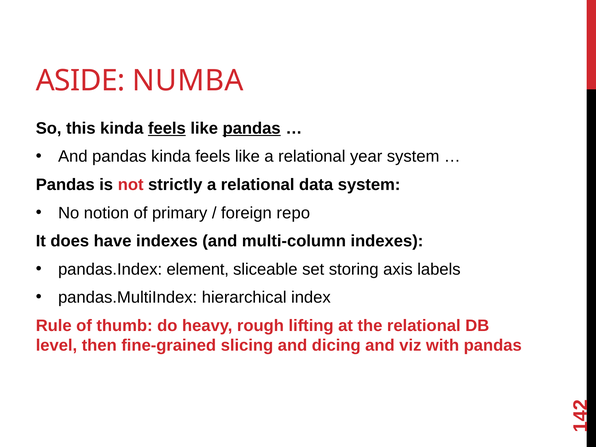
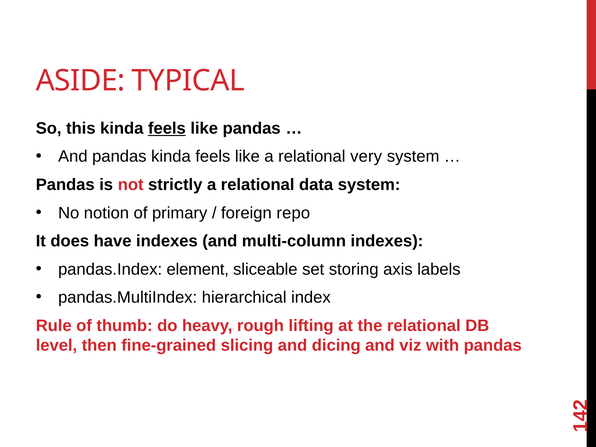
NUMBA: NUMBA -> TYPICAL (188, 81)
pandas underline: present -> none (252, 128)
year: year -> very (366, 157)
